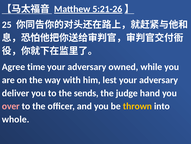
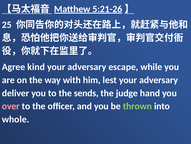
time: time -> kind (36, 67)
owned: owned -> escape (123, 67)
thrown colour: yellow -> light green (137, 106)
